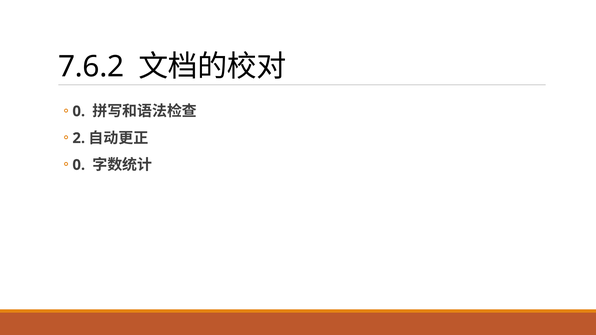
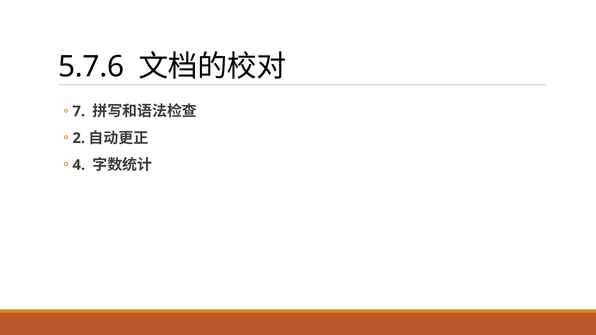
7.6.2: 7.6.2 -> 5.7.6 (91, 67)
0: 0 -> 7 (79, 111)
0: 0 -> 4 (79, 165)
